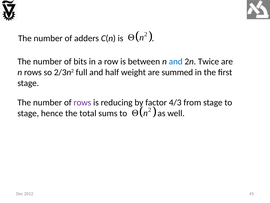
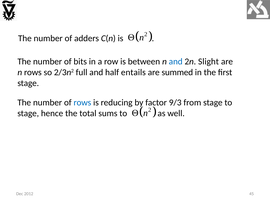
Twice: Twice -> Slight (208, 61)
weight: weight -> entails (133, 72)
rows colour: purple -> blue (82, 102)
4/3: 4/3 -> 9/3 (175, 102)
